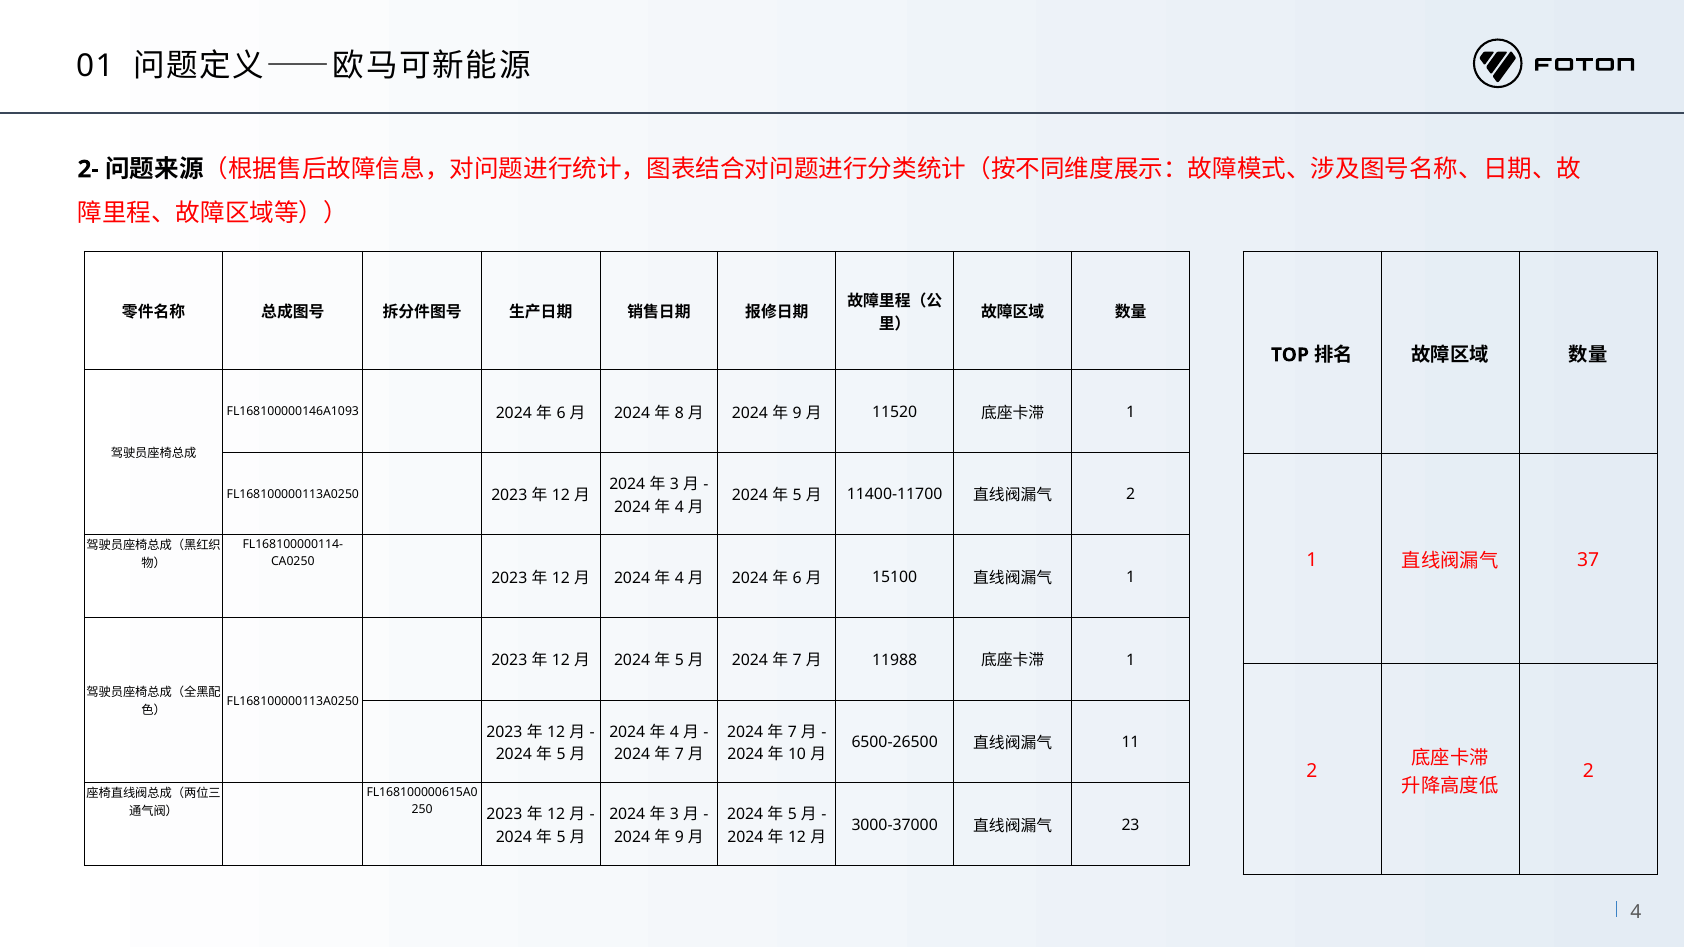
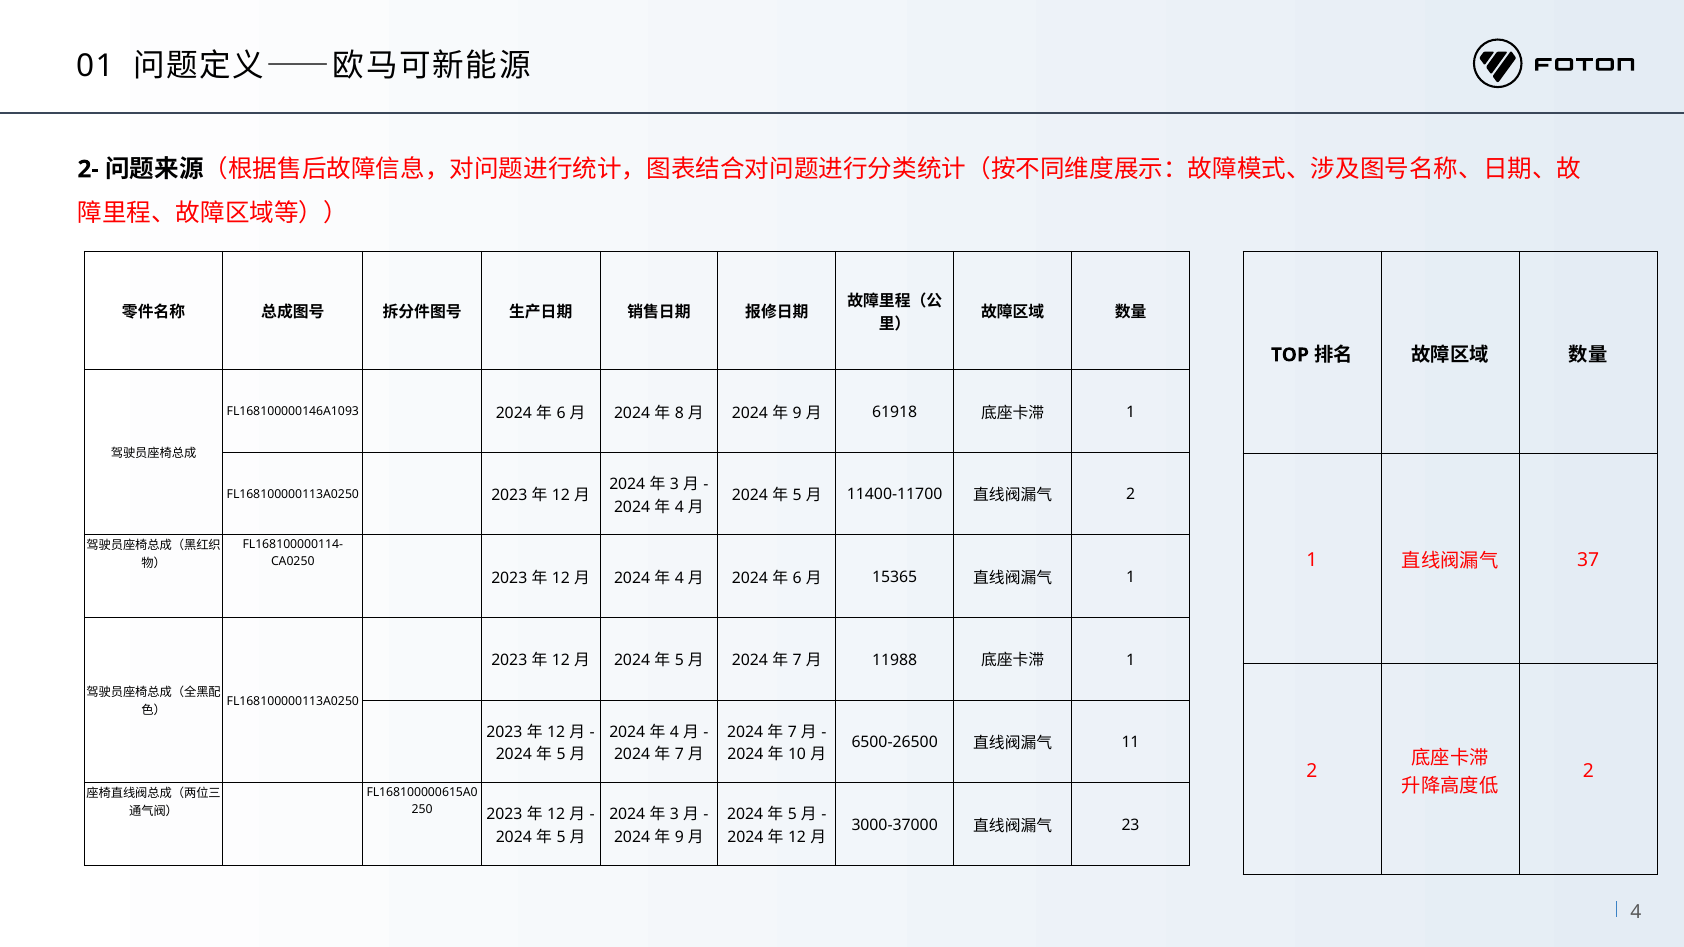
11520: 11520 -> 61918 (895, 412)
15100: 15100 -> 15365 (895, 577)
